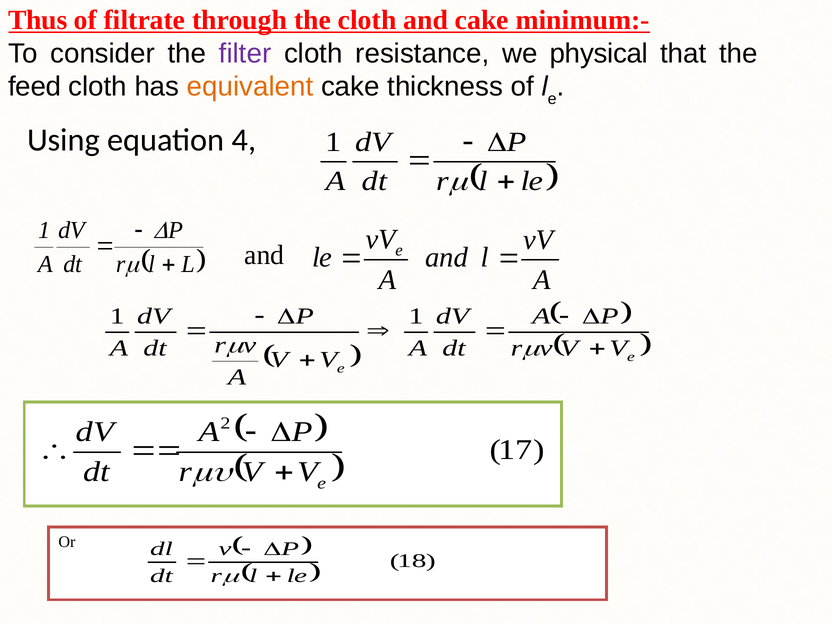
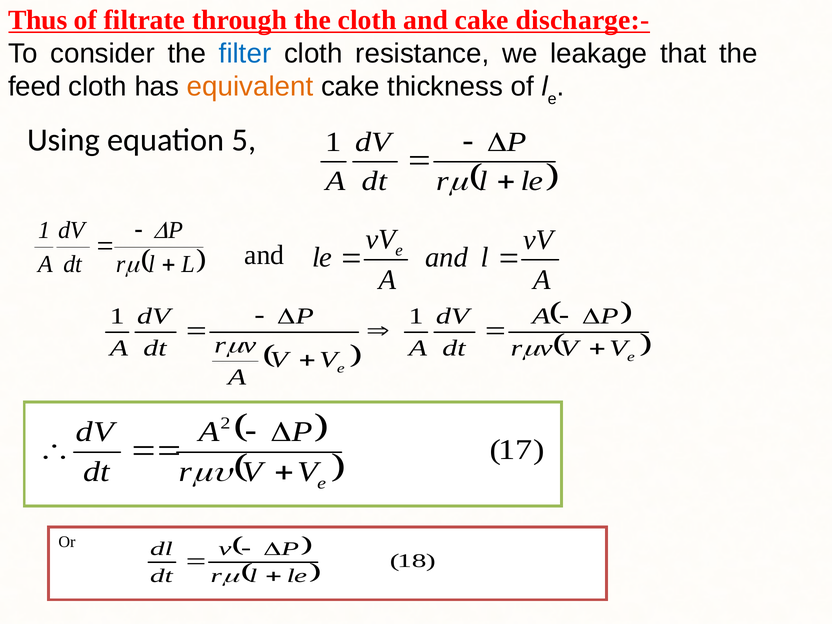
minimum:-: minimum:- -> discharge:- (583, 20)
filter colour: purple -> blue (245, 54)
physical: physical -> leakage (599, 54)
4: 4 -> 5 (244, 140)
